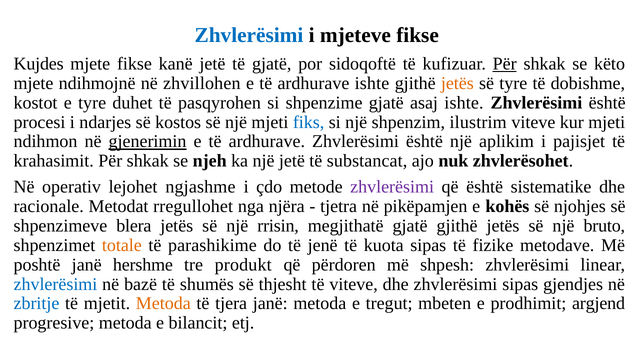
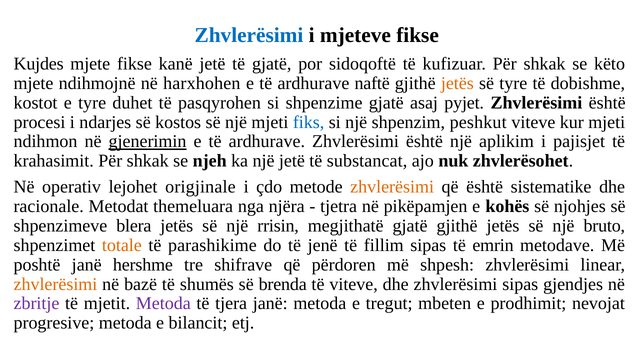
Për underline: present -> none (505, 64)
zhvillohen: zhvillohen -> harxhohen (202, 83)
ardhurave ishte: ishte -> naftë (372, 83)
asaj ishte: ishte -> pyjet (464, 103)
ilustrim: ilustrim -> peshkut (478, 122)
ngjashme: ngjashme -> origjinale (200, 187)
zhvlerësimi colour: purple -> orange (392, 187)
rregullohet: rregullohet -> themeluara (193, 207)
kuota: kuota -> fillim (384, 246)
fizike: fizike -> emrin (493, 246)
produkt: produkt -> shifrave (243, 265)
zhvlerësimi colour: blue -> orange (55, 284)
thjesht: thjesht -> brenda (283, 284)
zbritje colour: blue -> purple (36, 304)
Metoda colour: orange -> purple (163, 304)
argjend: argjend -> nevojat (598, 304)
